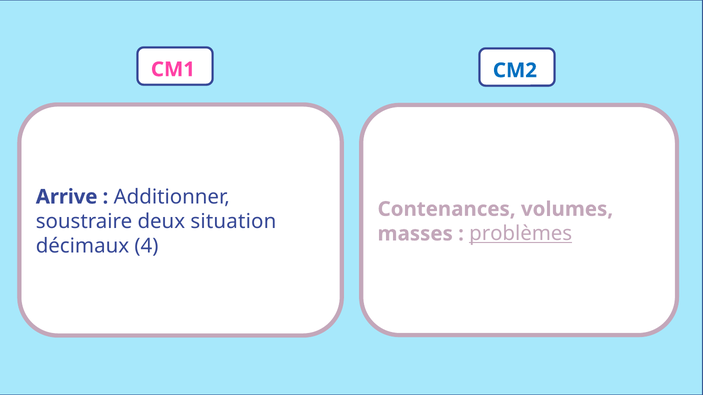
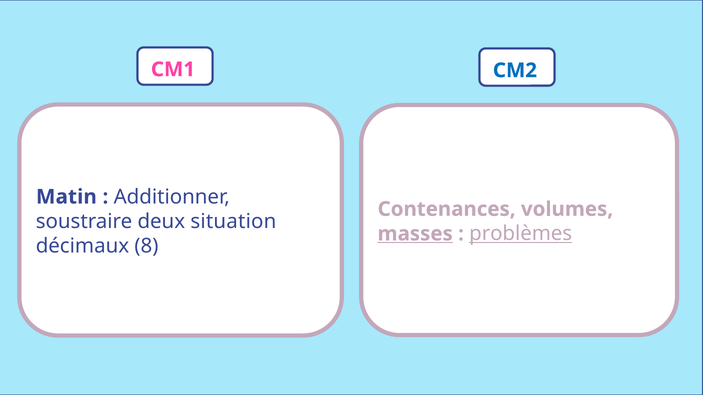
Arrive: Arrive -> Matin (66, 197)
masses underline: none -> present (415, 234)
4: 4 -> 8 (146, 246)
